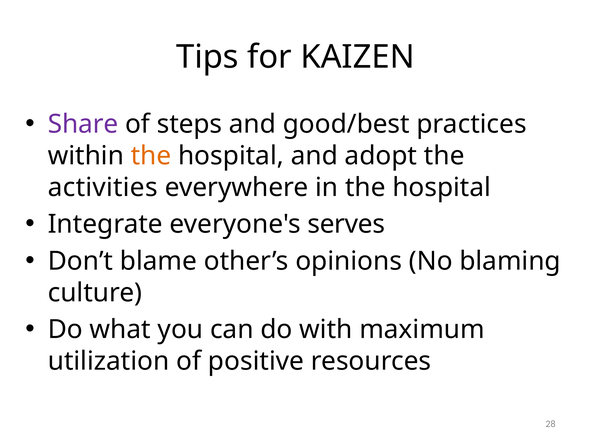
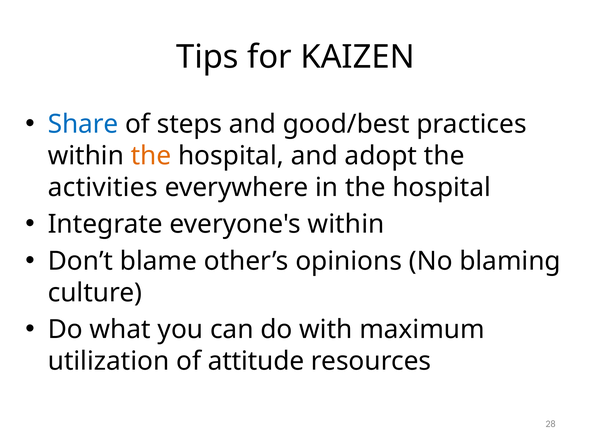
Share colour: purple -> blue (83, 124)
everyone's serves: serves -> within (346, 224)
positive: positive -> attitude (256, 361)
